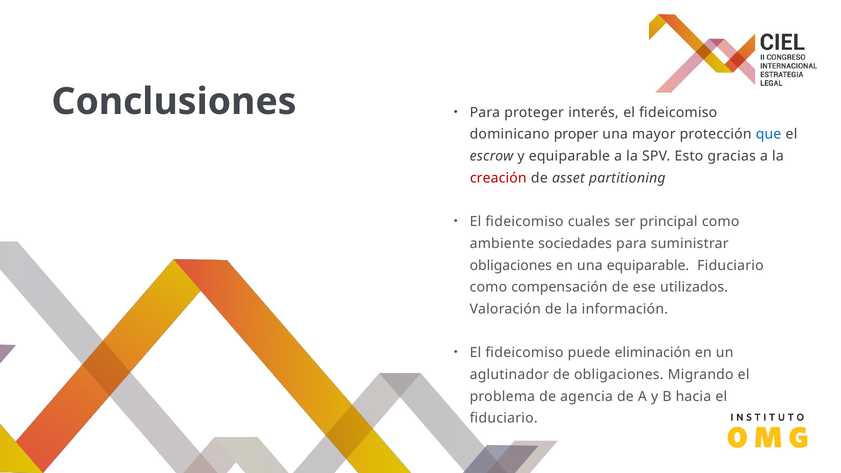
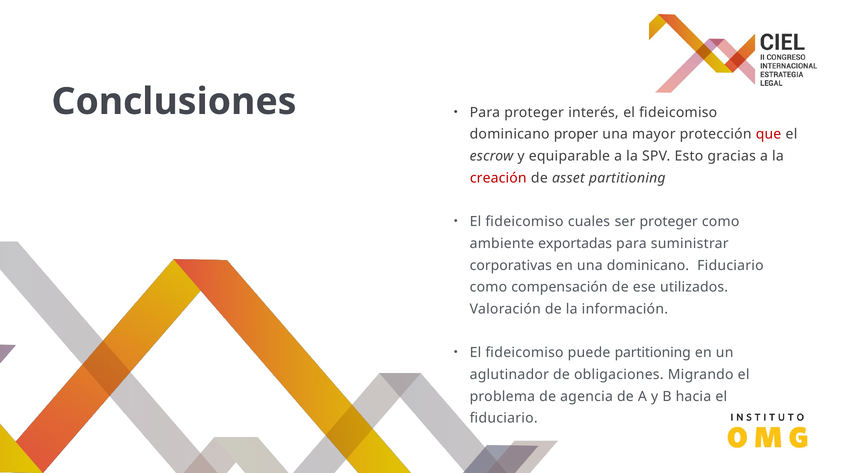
que colour: blue -> red (769, 134)
ser principal: principal -> proteger (669, 222)
sociedades: sociedades -> exportadas (575, 244)
obligaciones: obligaciones -> corporativas (511, 265)
una equiparable: equiparable -> dominicano (648, 265)
puede eliminación: eliminación -> partitioning (653, 353)
